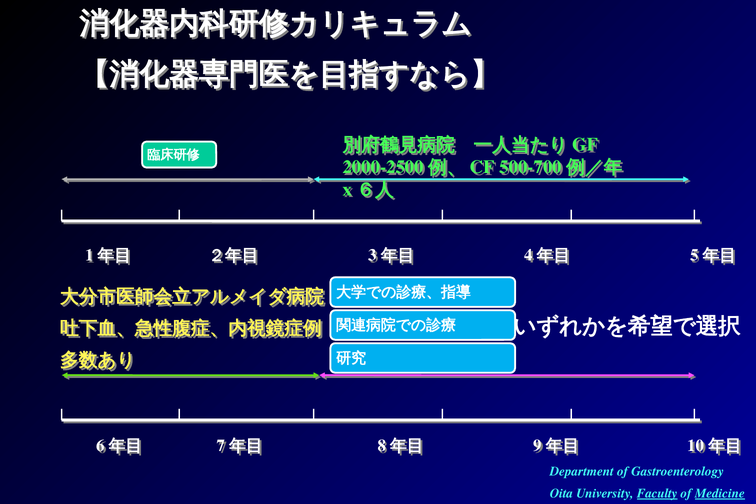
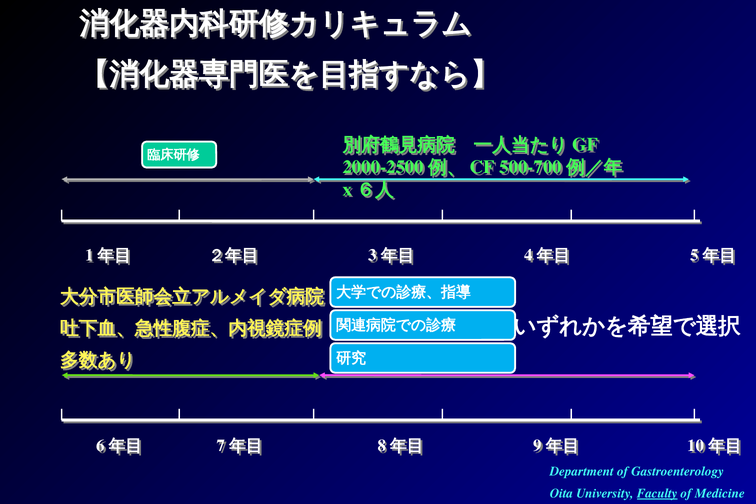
Medicine underline: present -> none (720, 493)
